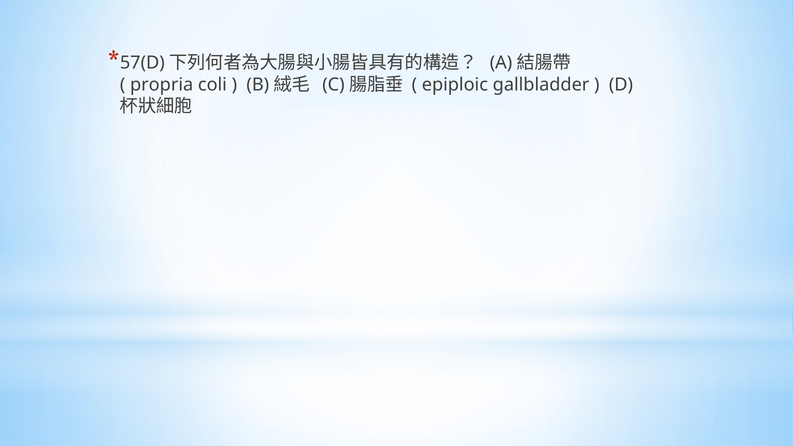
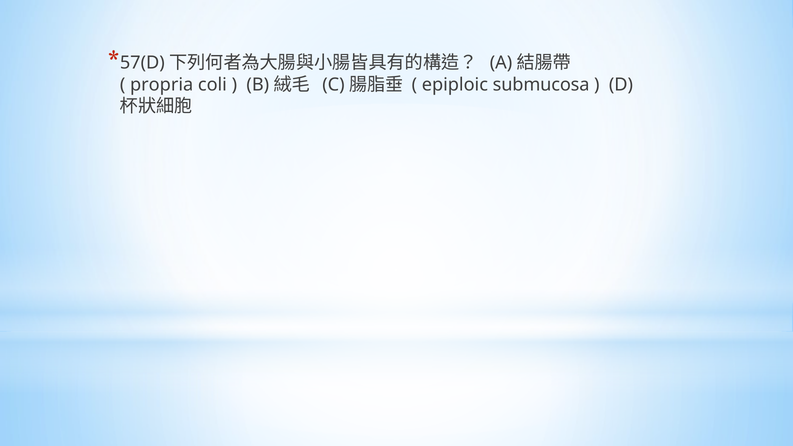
gallbladder: gallbladder -> submucosa (541, 85)
